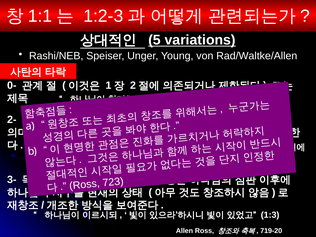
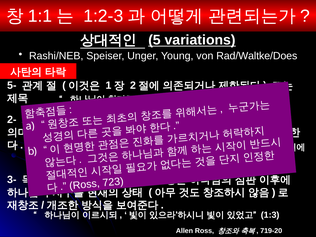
Rad/Waltke/Allen: Rad/Waltke/Allen -> Rad/Waltke/Does (257, 56)
0-: 0- -> 5- (12, 86)
